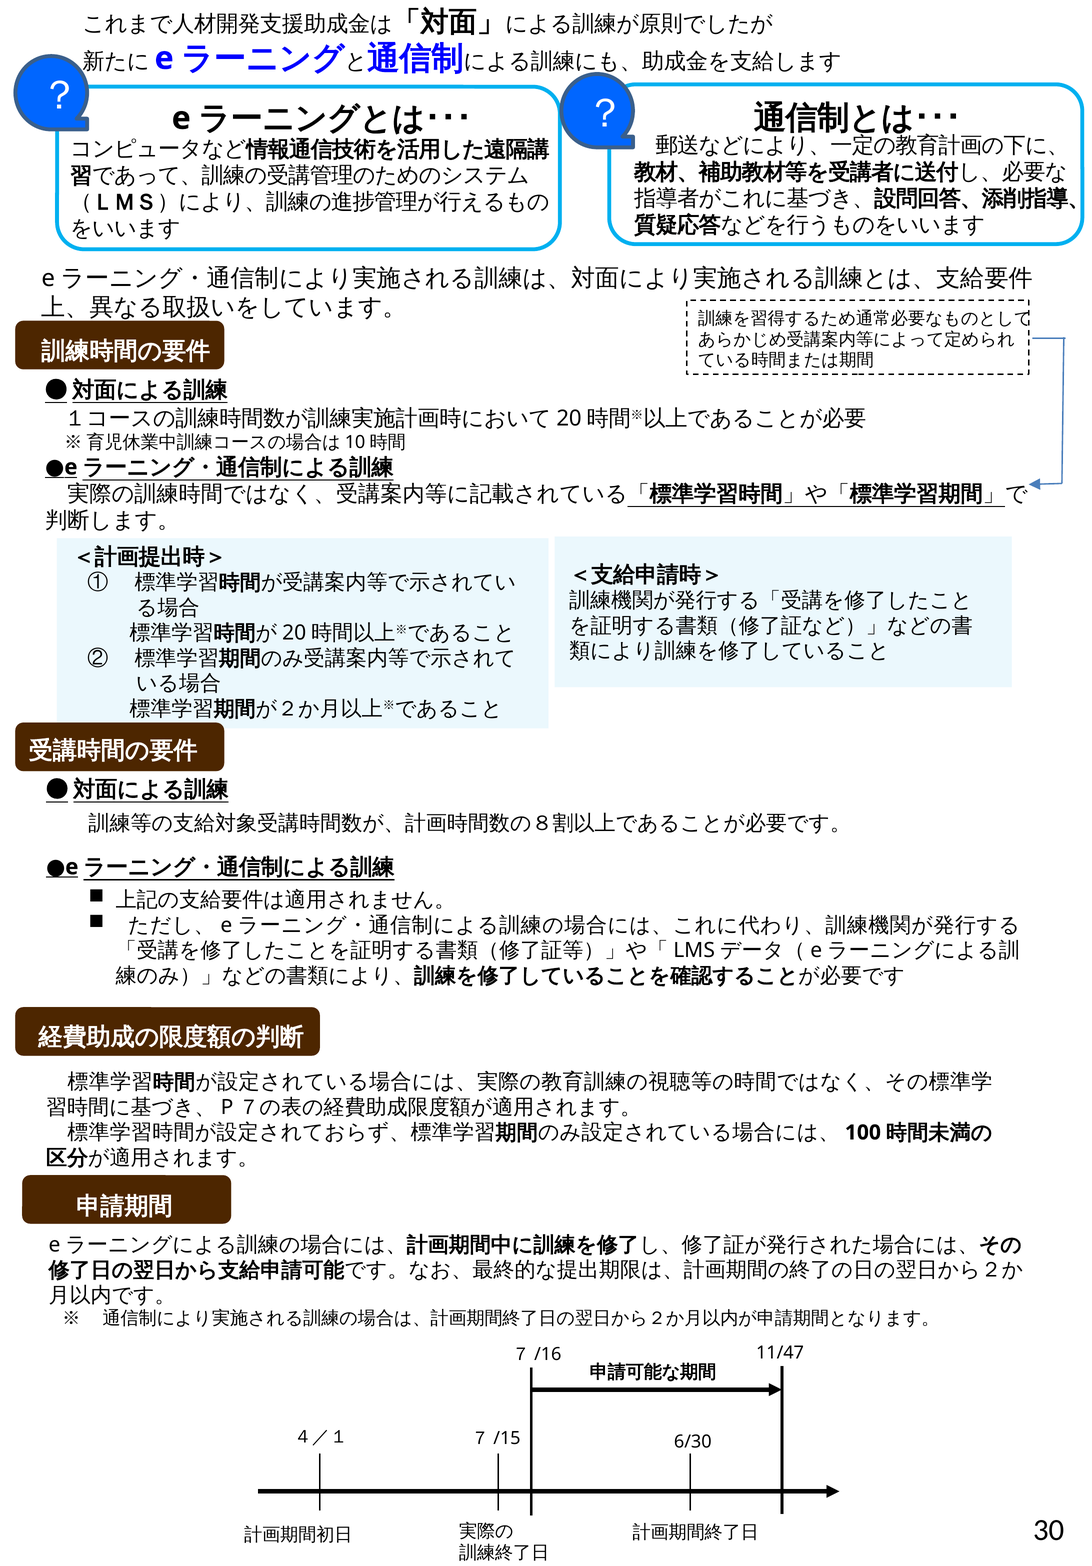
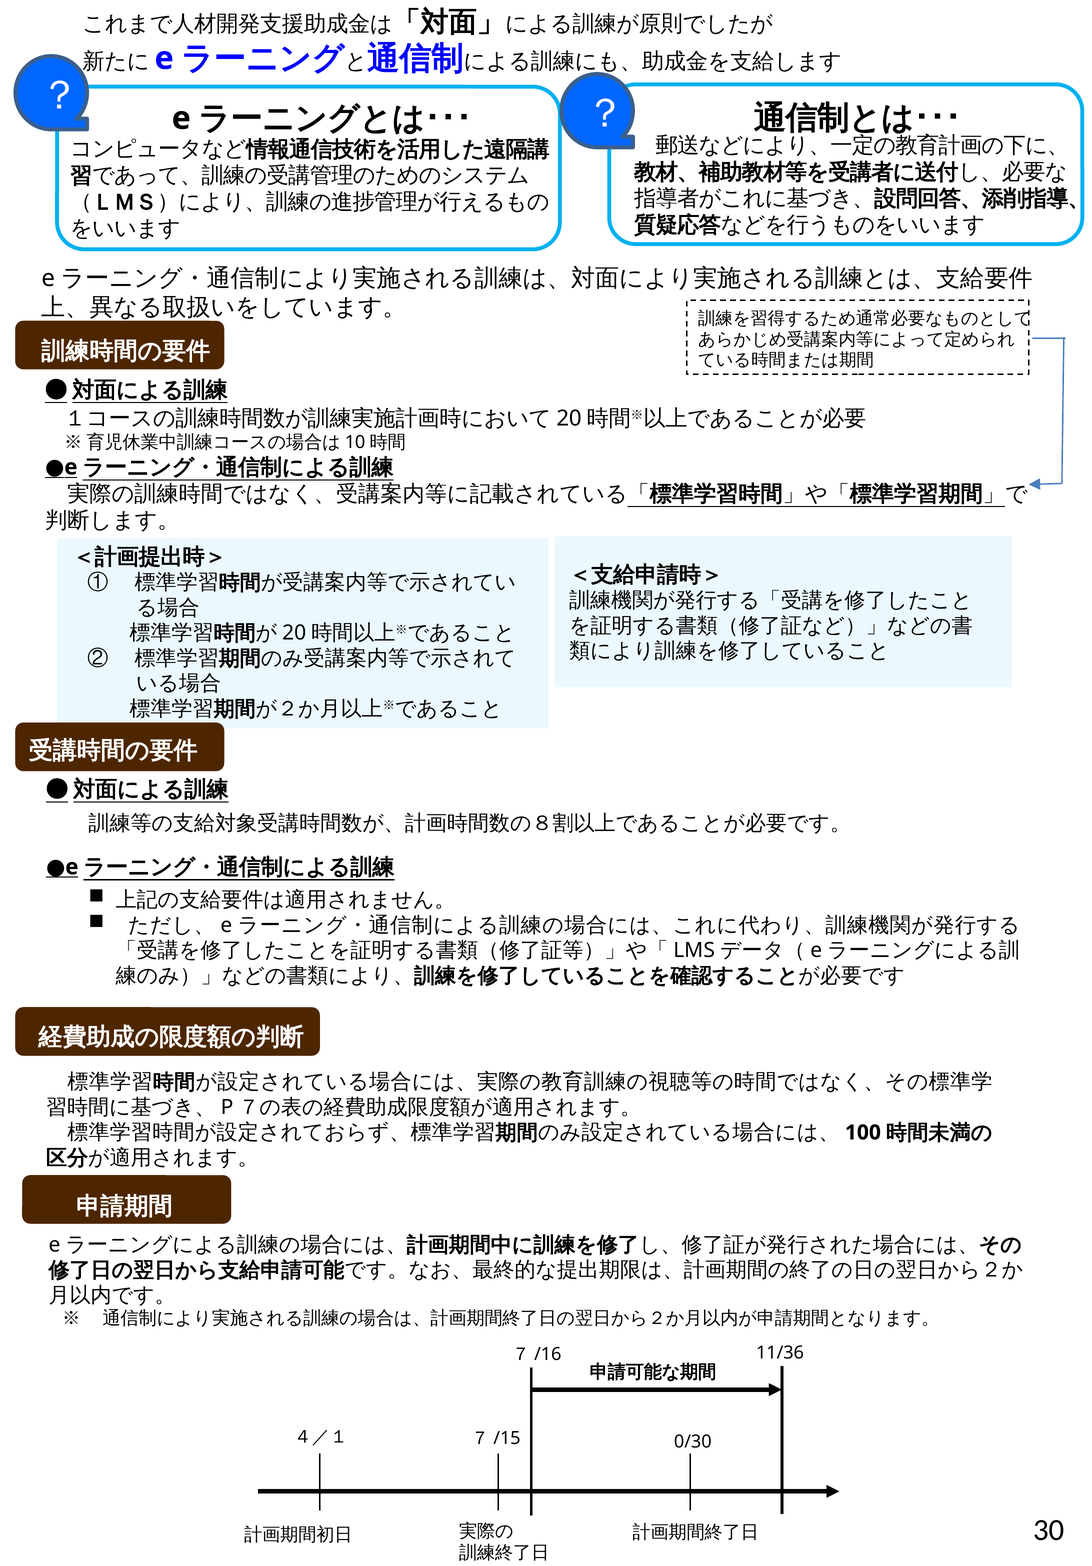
11/47: 11/47 -> 11/36 (780, 1354)
6/30: 6/30 -> 0/30 (693, 1443)
